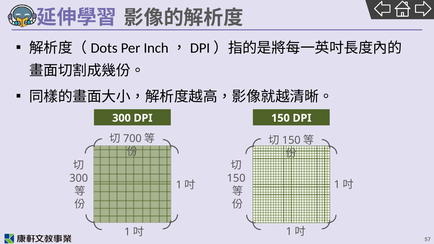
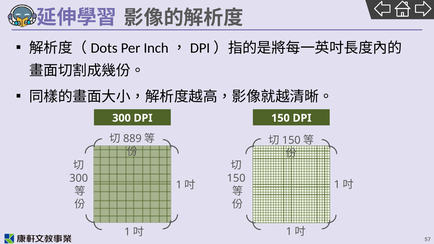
700: 700 -> 889 (132, 139)
